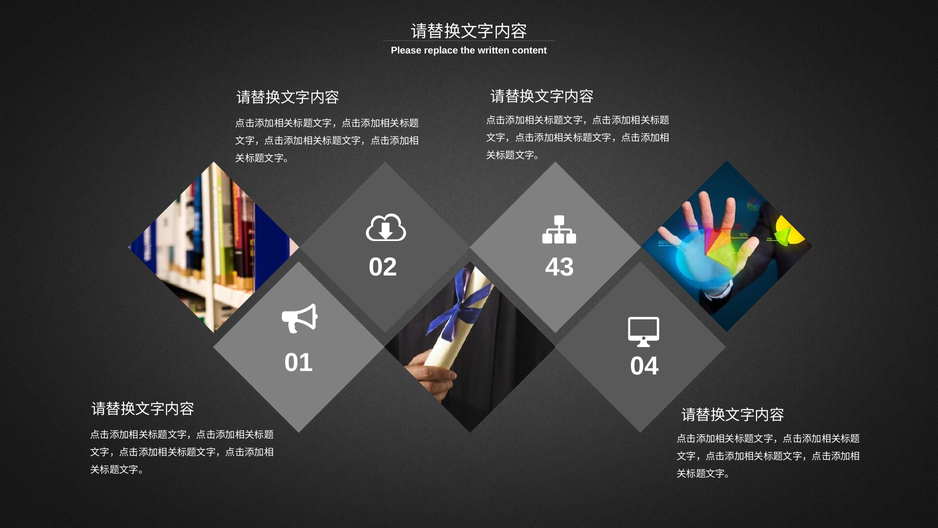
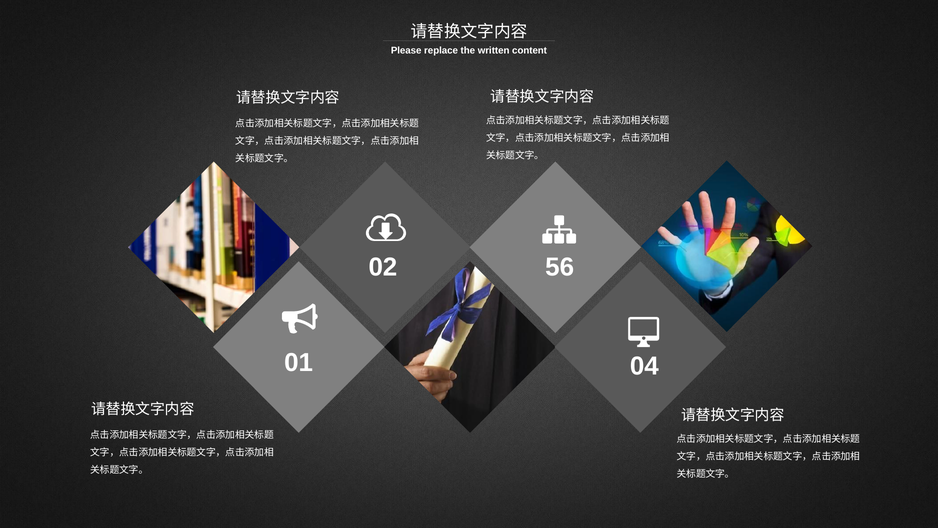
43: 43 -> 56 (560, 267)
